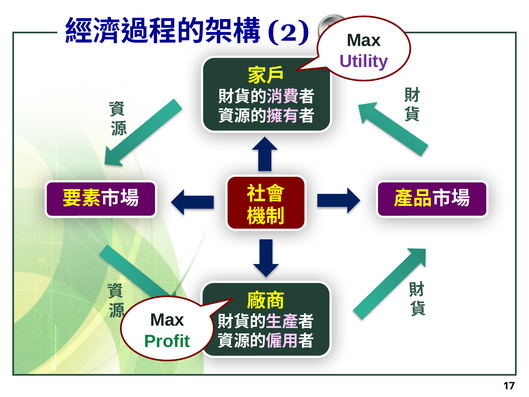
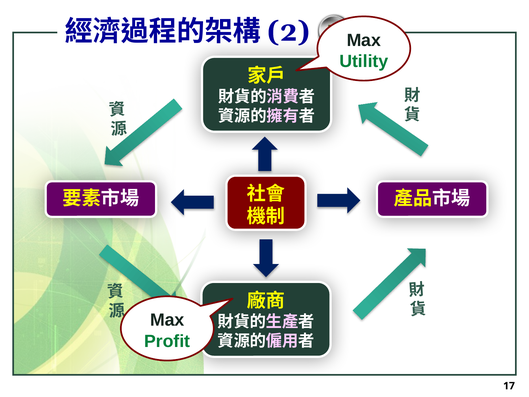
Utility colour: purple -> green (364, 61)
